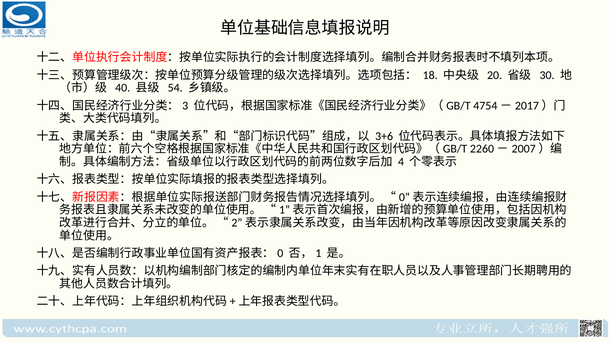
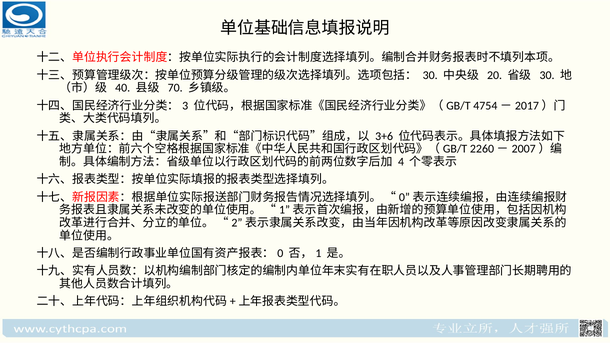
18: 18 -> 30 (430, 75)
54: 54 -> 70 (175, 88)
